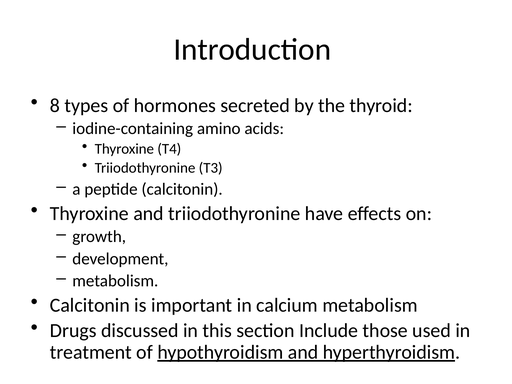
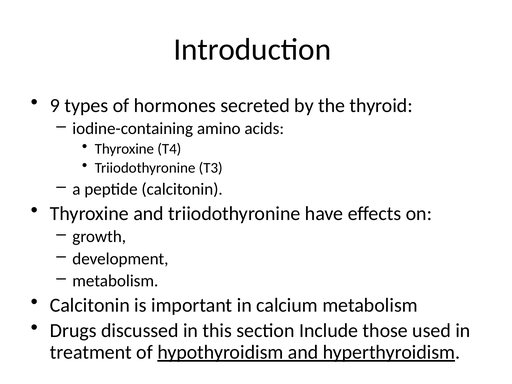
8: 8 -> 9 (55, 106)
